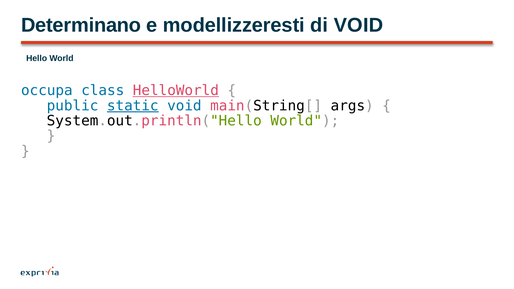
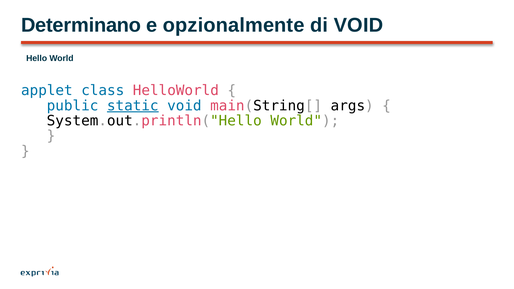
modellizzeresti: modellizzeresti -> opzionalmente (234, 25)
occupa: occupa -> applet (47, 91)
HelloWorld underline: present -> none (176, 91)
